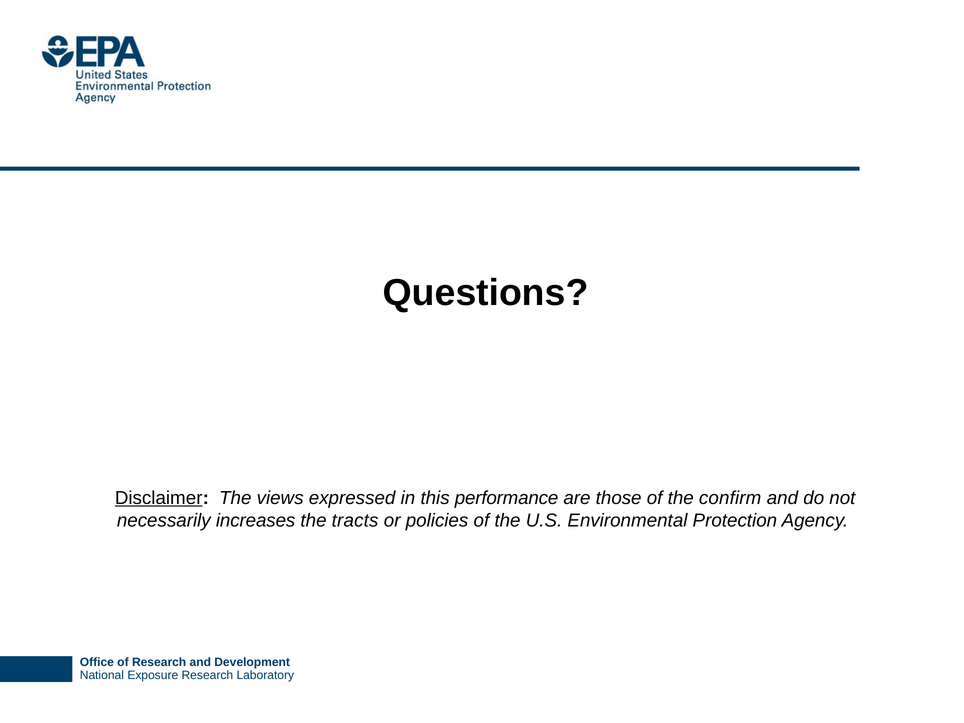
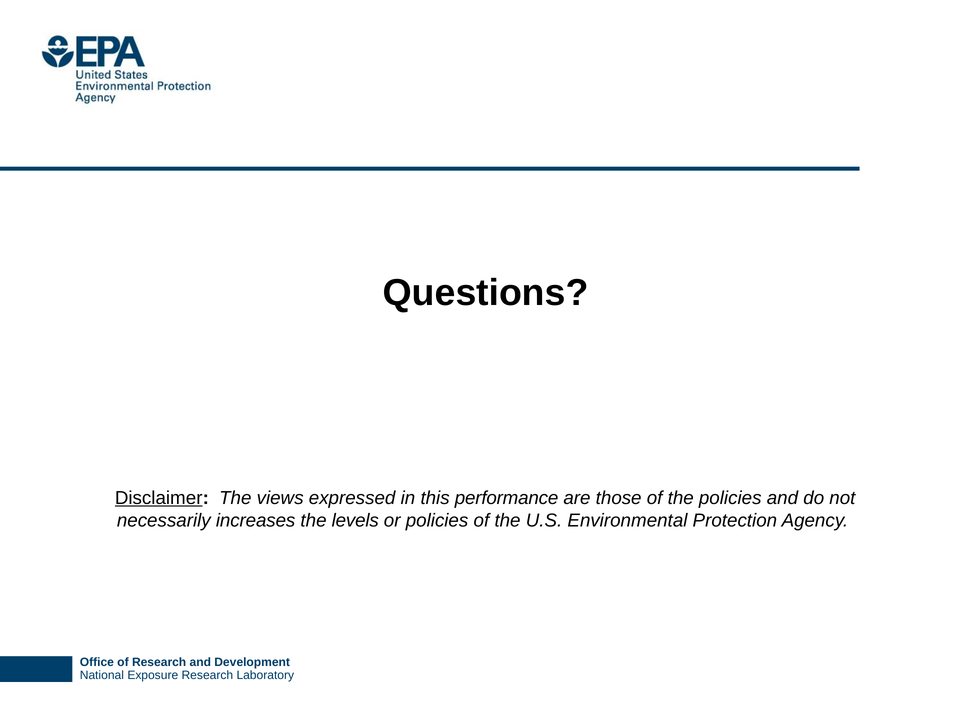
the confirm: confirm -> policies (730, 498)
tracts: tracts -> levels (355, 520)
